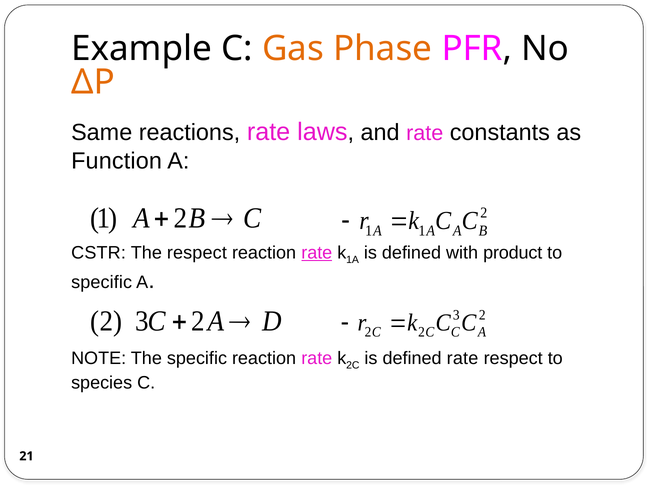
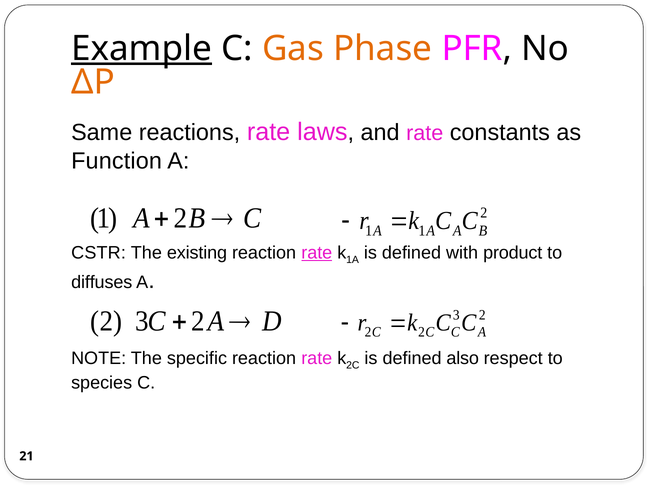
Example underline: none -> present (142, 49)
The respect: respect -> existing (197, 253)
specific: specific -> diffuses (102, 283)
defined rate: rate -> also (463, 358)
